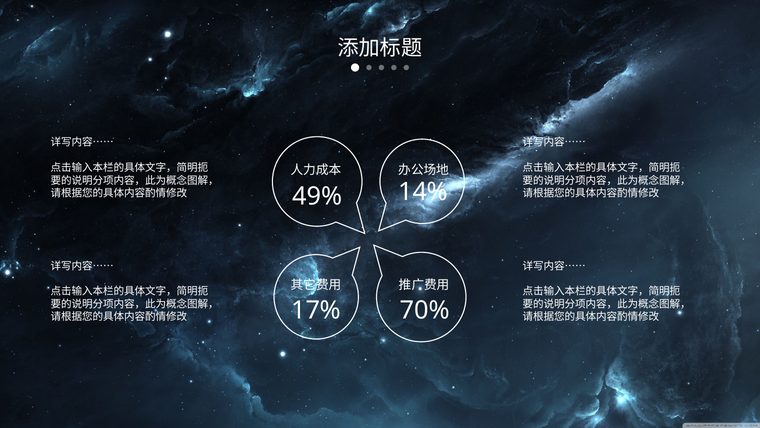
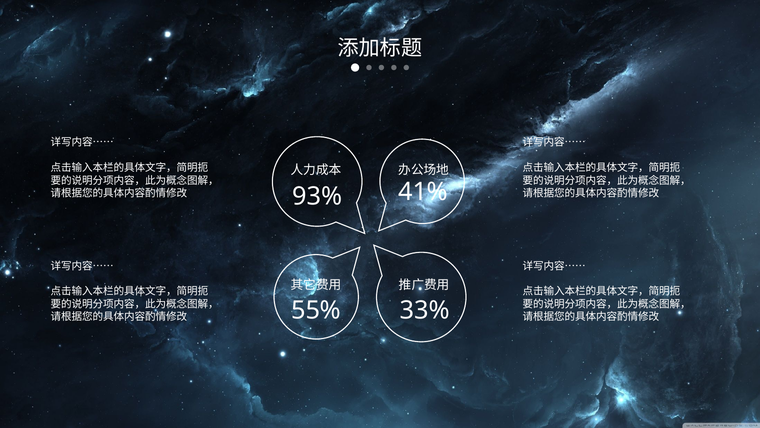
14%: 14% -> 41% (423, 192)
49%: 49% -> 93% (317, 196)
17%: 17% -> 55% (316, 310)
70%: 70% -> 33% (425, 310)
